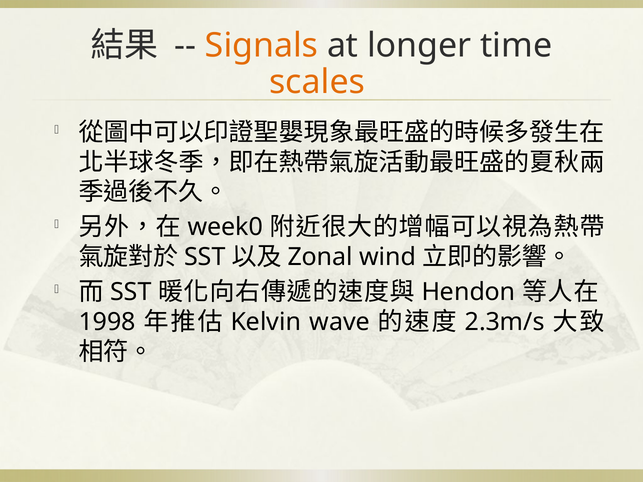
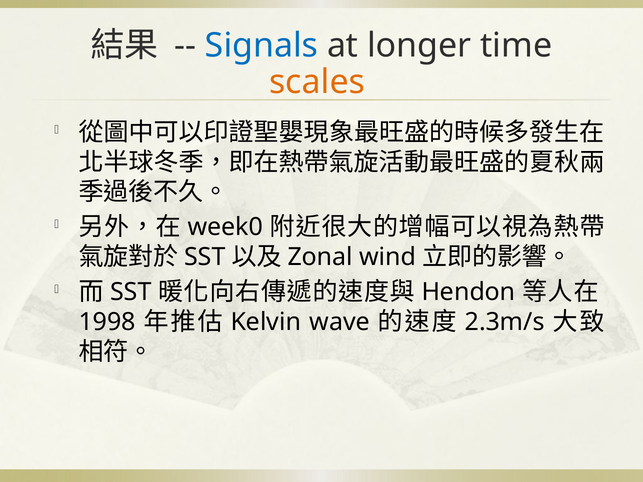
Signals colour: orange -> blue (262, 46)
